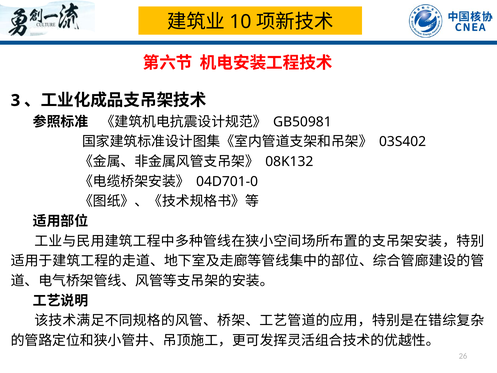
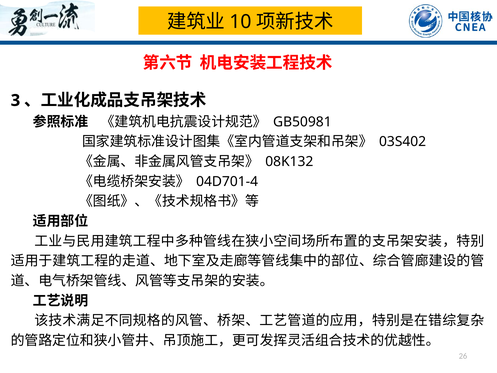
04D701-0: 04D701-0 -> 04D701-4 (227, 181)
